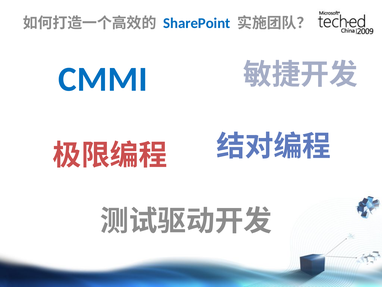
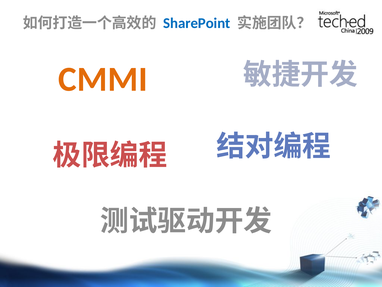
CMMI colour: blue -> orange (103, 79)
